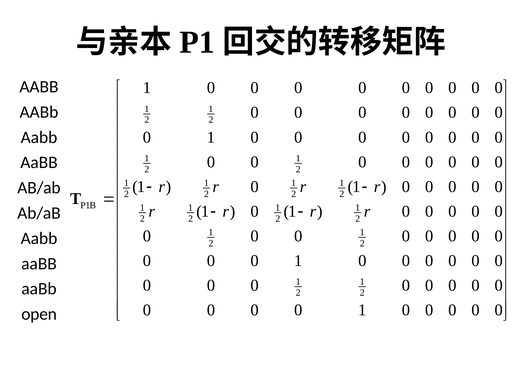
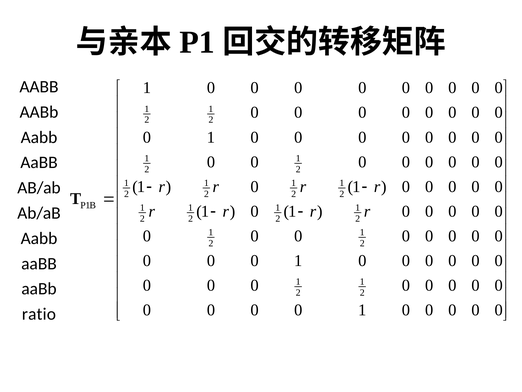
open: open -> ratio (39, 314)
